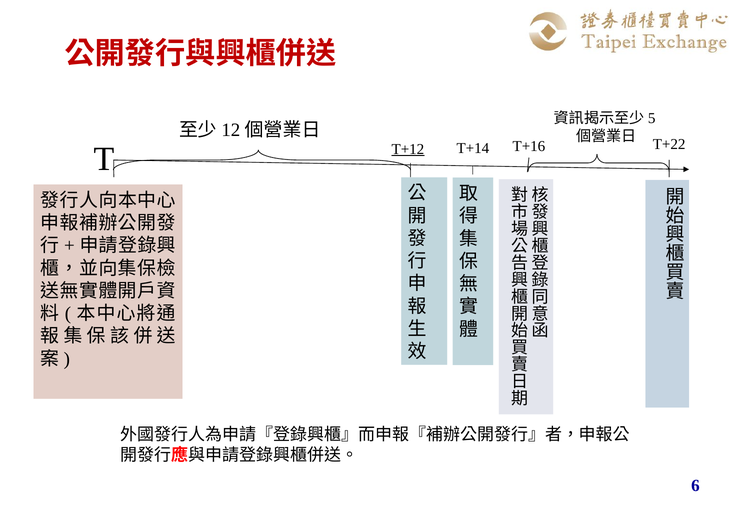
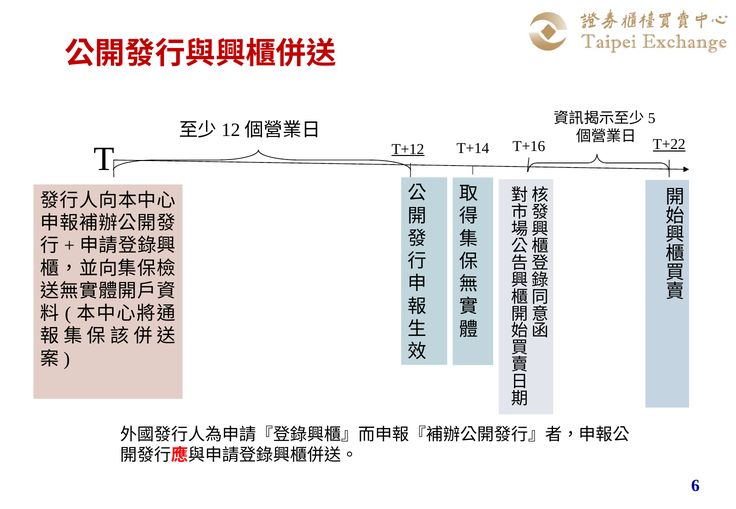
T+22 underline: none -> present (669, 145)
